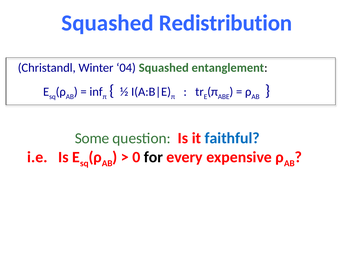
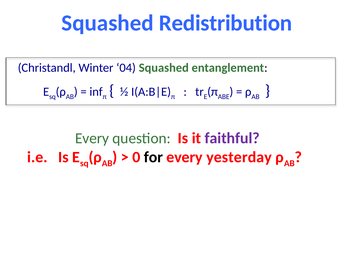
Some: Some -> Every (92, 138)
faithful colour: blue -> purple (232, 138)
expensive: expensive -> yesterday (239, 157)
